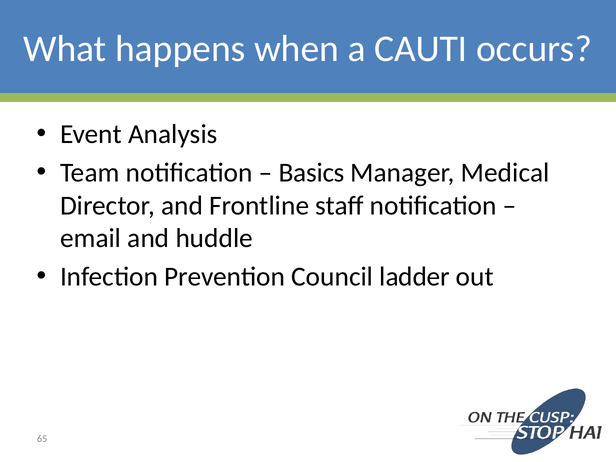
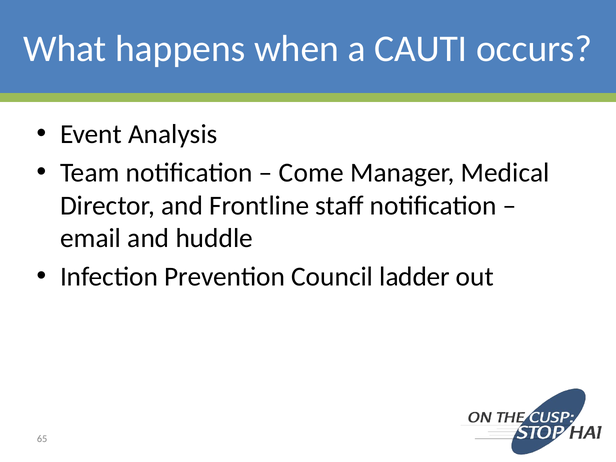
Basics: Basics -> Come (311, 173)
